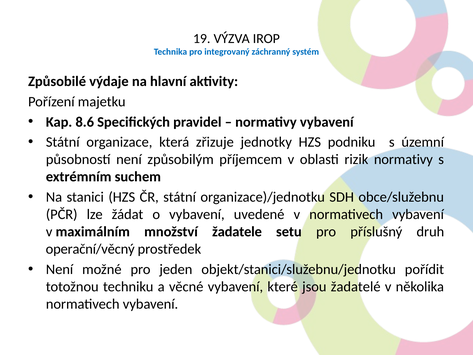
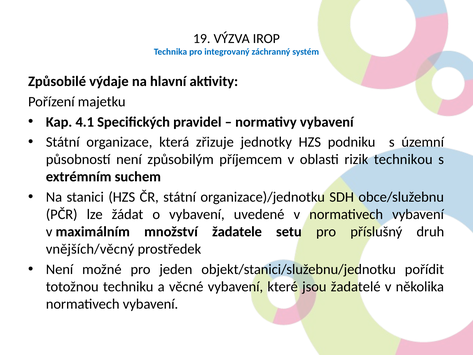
8.6: 8.6 -> 4.1 (85, 122)
rizik normativy: normativy -> technikou (403, 159)
operační/věcný: operační/věcný -> vnějších/věcný (90, 249)
